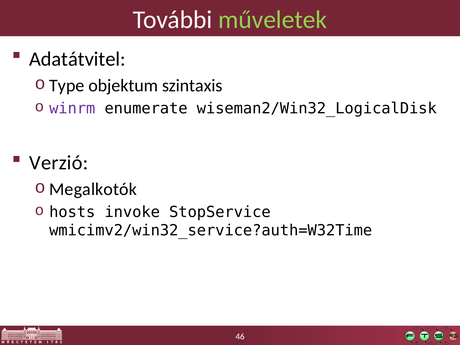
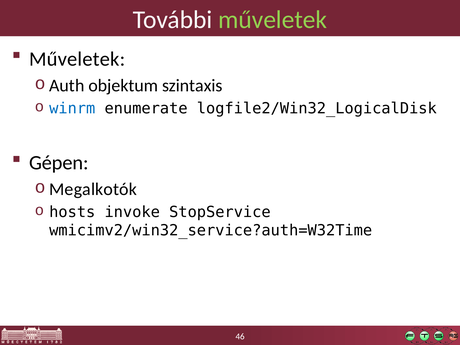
Adatátvitel: Adatátvitel -> Műveletek (77, 59)
Type: Type -> Auth (67, 86)
winrm colour: purple -> blue (72, 108)
wiseman2/Win32_LogicalDisk: wiseman2/Win32_LogicalDisk -> logfile2/Win32_LogicalDisk (317, 108)
Verzió: Verzió -> Gépen (59, 163)
